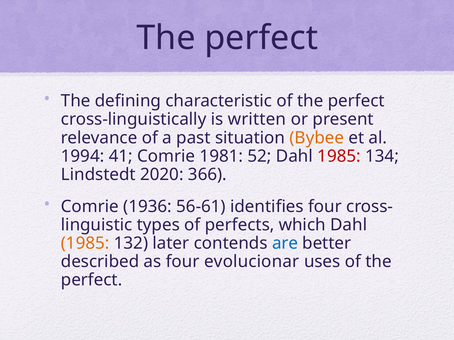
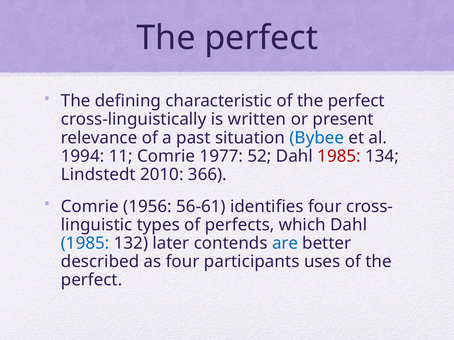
Bybee colour: orange -> blue (317, 138)
41: 41 -> 11 (121, 156)
1981: 1981 -> 1977 (221, 156)
2020: 2020 -> 2010 (162, 175)
1936: 1936 -> 1956 (148, 207)
1985 colour: orange -> blue (85, 244)
evolucionar: evolucionar -> participants (252, 262)
